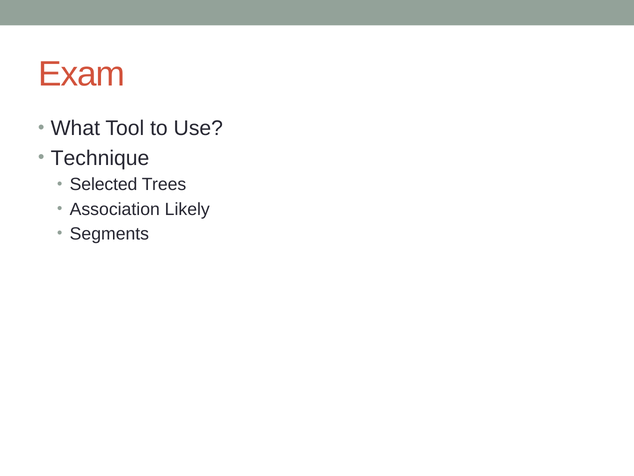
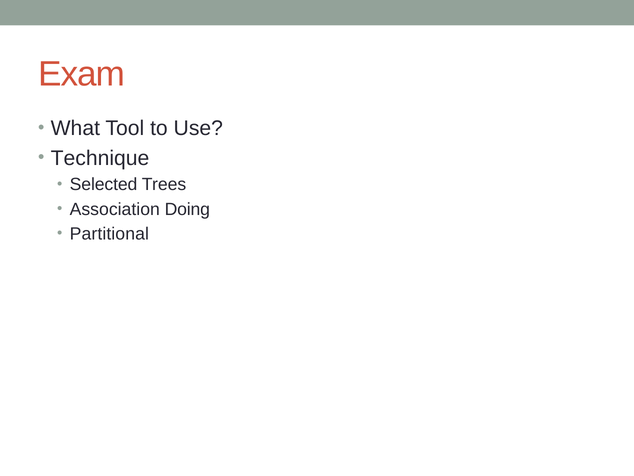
Likely: Likely -> Doing (187, 209)
Segments: Segments -> Partitional (109, 234)
